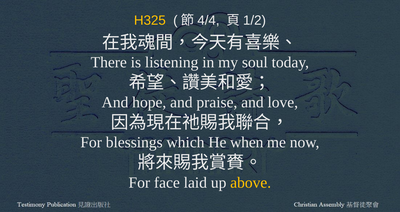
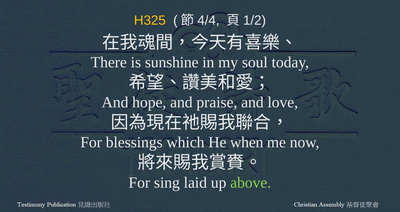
listening: listening -> sunshine (172, 63)
face: face -> sing (167, 183)
above colour: yellow -> light green (251, 183)
